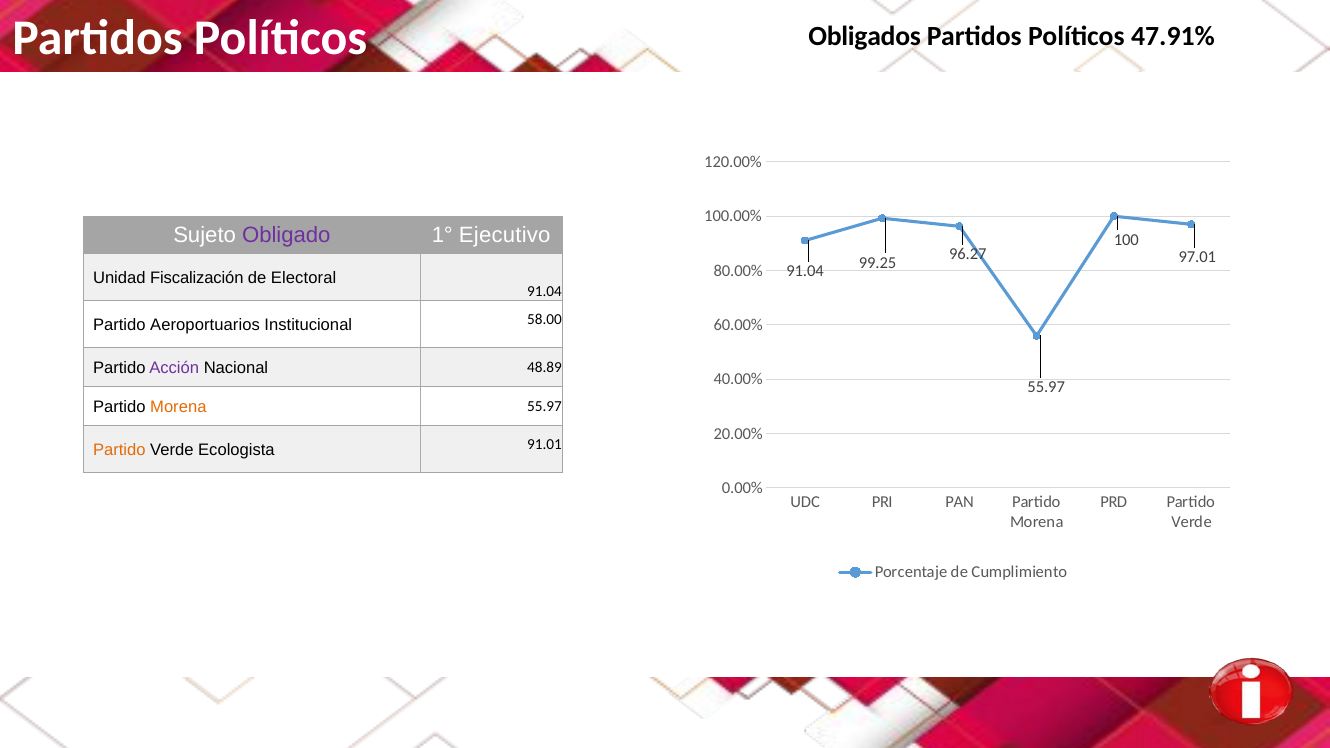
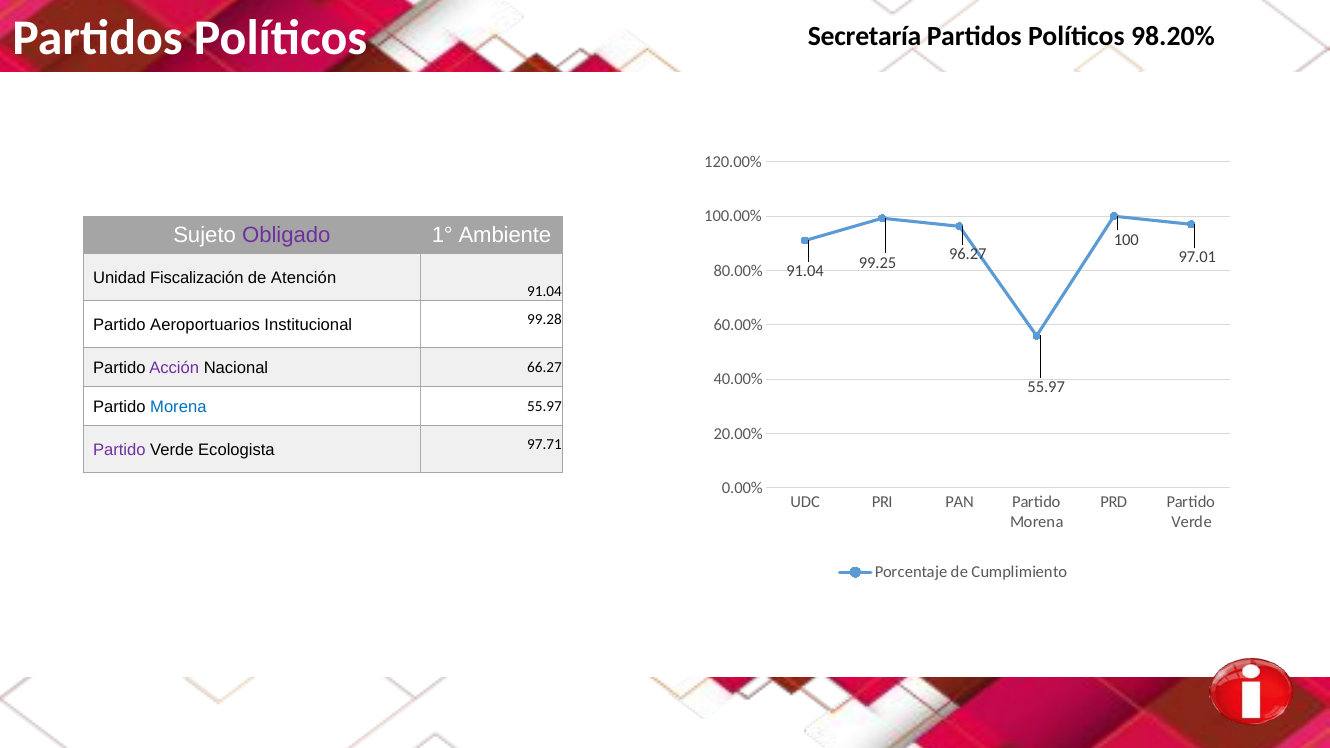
Obligados: Obligados -> Secretaría (865, 36)
47.91%: 47.91% -> 98.20% (1173, 36)
Ejecutivo: Ejecutivo -> Ambiente (505, 236)
Electoral: Electoral -> Atención (304, 278)
58.00: 58.00 -> 99.28 (544, 319)
48.89: 48.89 -> 66.27 (544, 367)
Morena colour: orange -> blue (178, 407)
Partido colour: orange -> purple (119, 450)
91.01: 91.01 -> 97.71 (544, 445)
